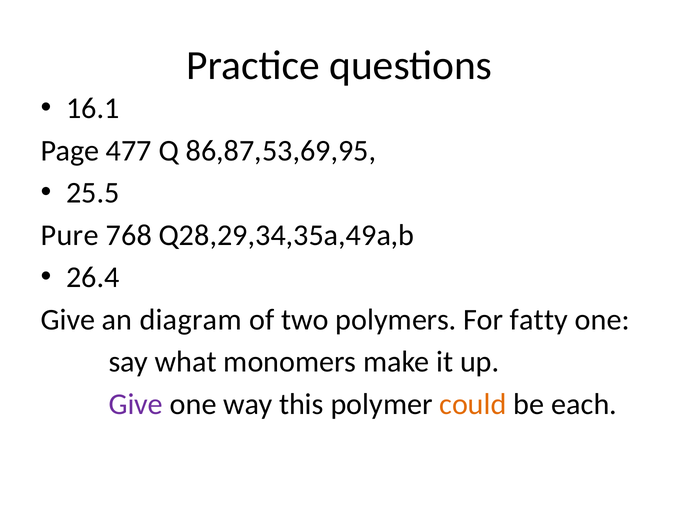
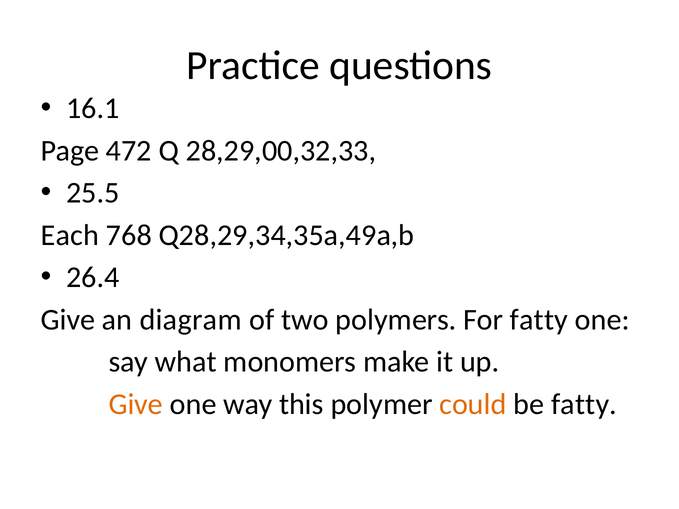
477: 477 -> 472 (129, 151)
86,87,53,69,95: 86,87,53,69,95 -> 28,29,00,32,33 (281, 151)
Pure: Pure -> Each (70, 235)
Give colour: purple -> orange (136, 404)
be each: each -> fatty (584, 404)
